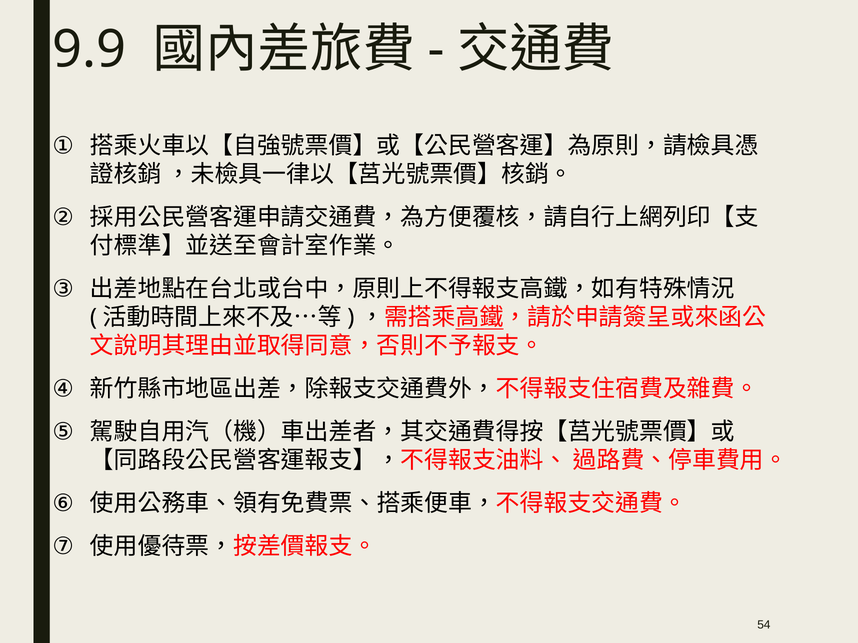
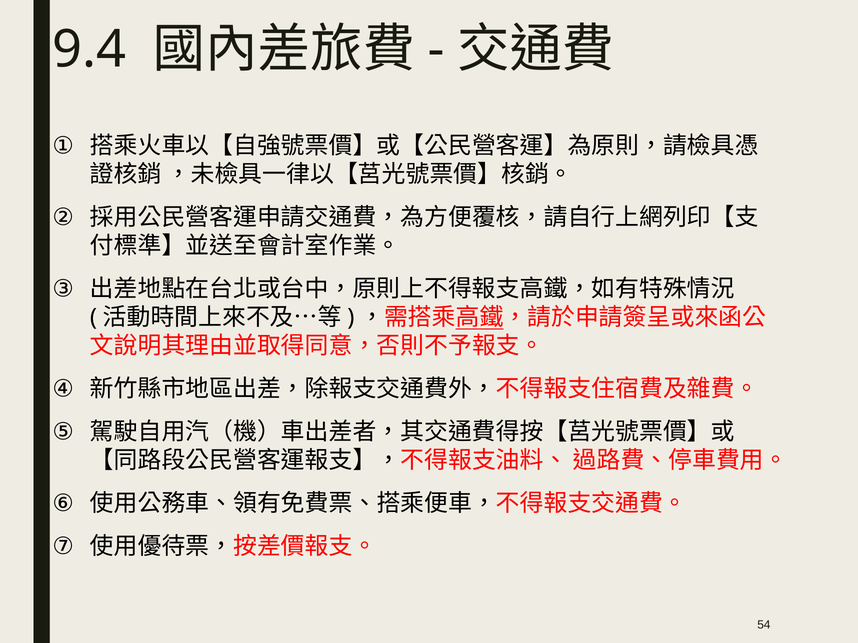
9.9: 9.9 -> 9.4 (89, 49)
